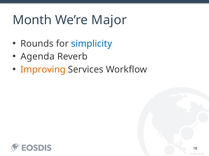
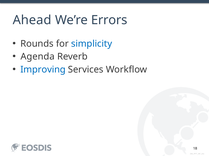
Month: Month -> Ahead (32, 20)
Major: Major -> Errors (109, 20)
Improving colour: orange -> blue (43, 70)
